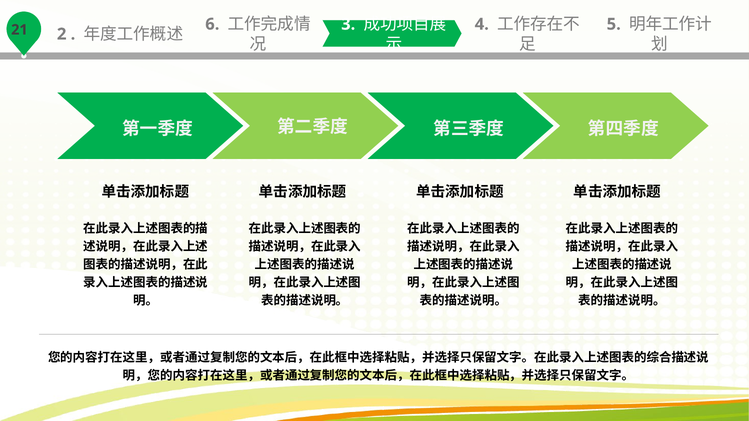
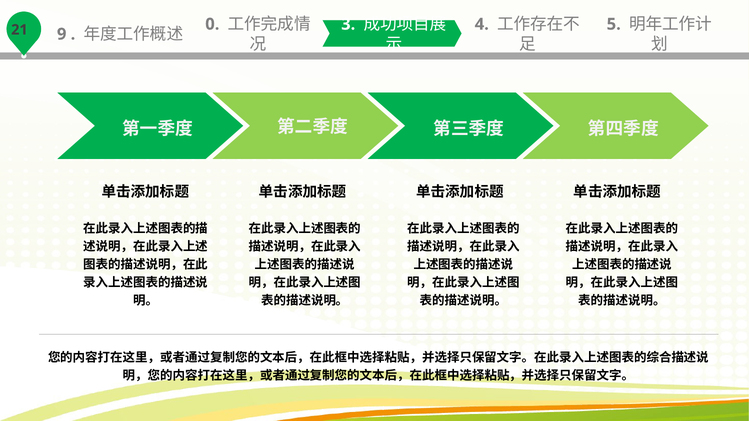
2: 2 -> 9 (62, 34)
6: 6 -> 0 (212, 24)
